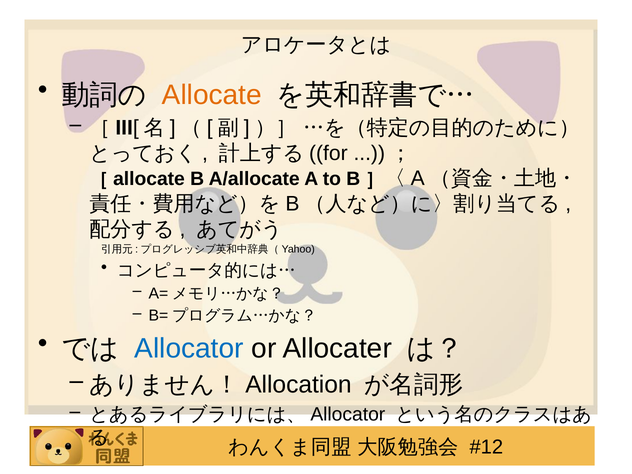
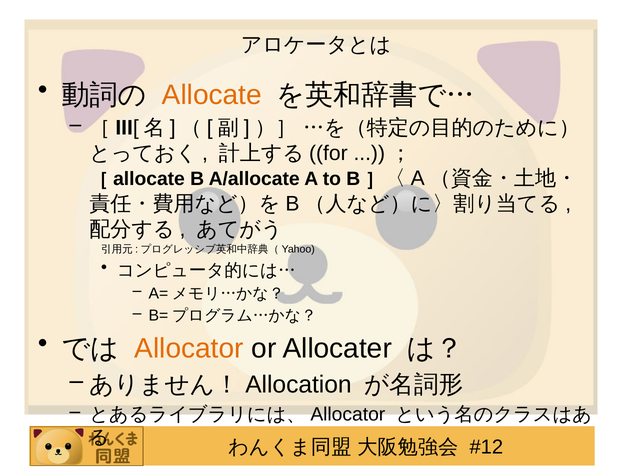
Allocator colour: blue -> orange (189, 348)
